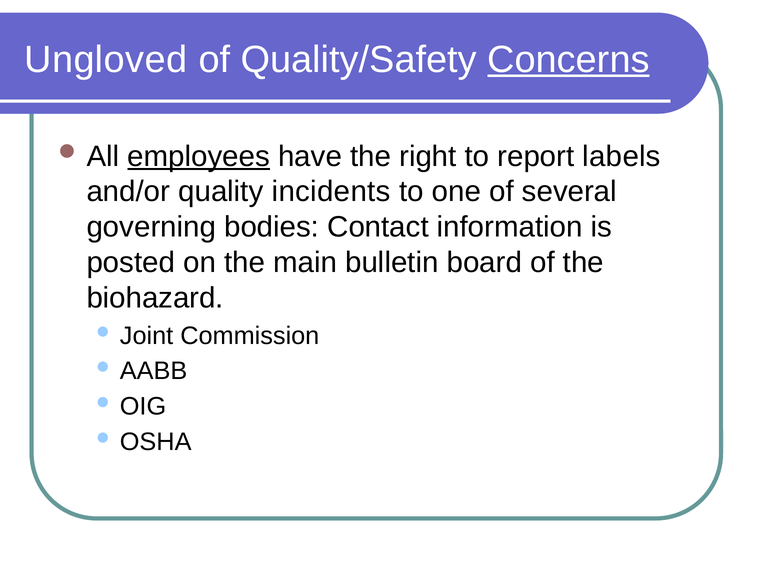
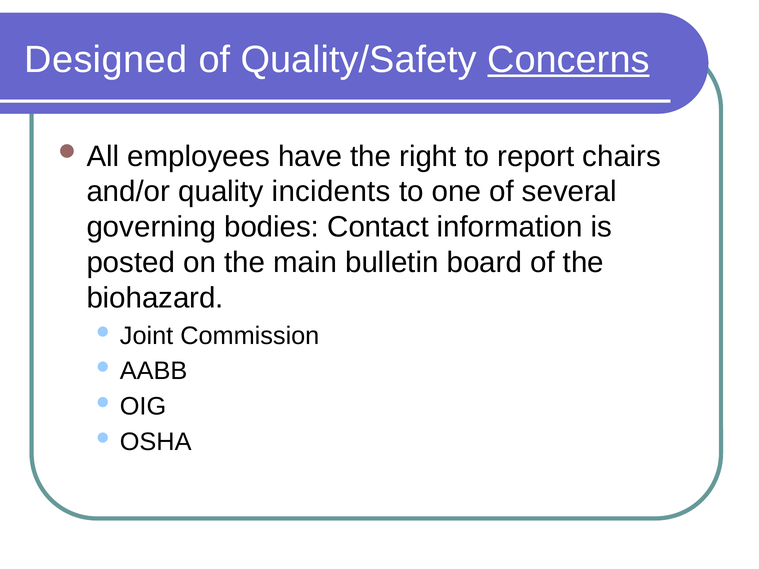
Ungloved: Ungloved -> Designed (106, 60)
employees underline: present -> none (199, 156)
labels: labels -> chairs (622, 156)
